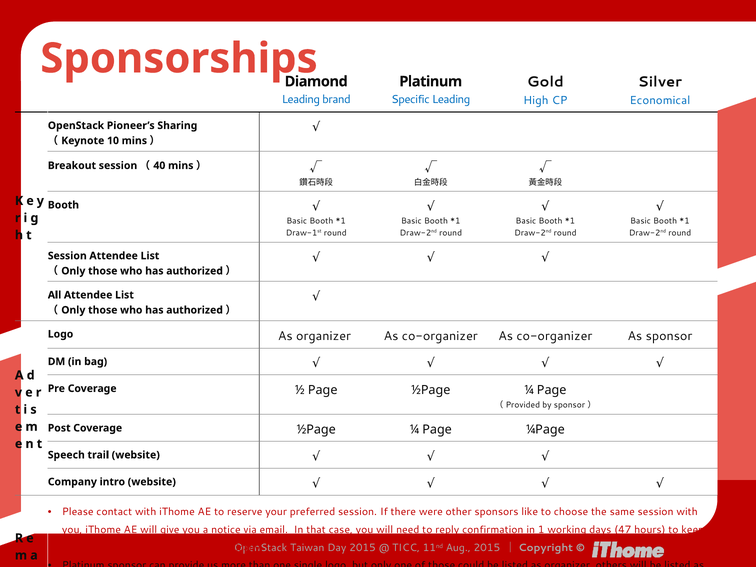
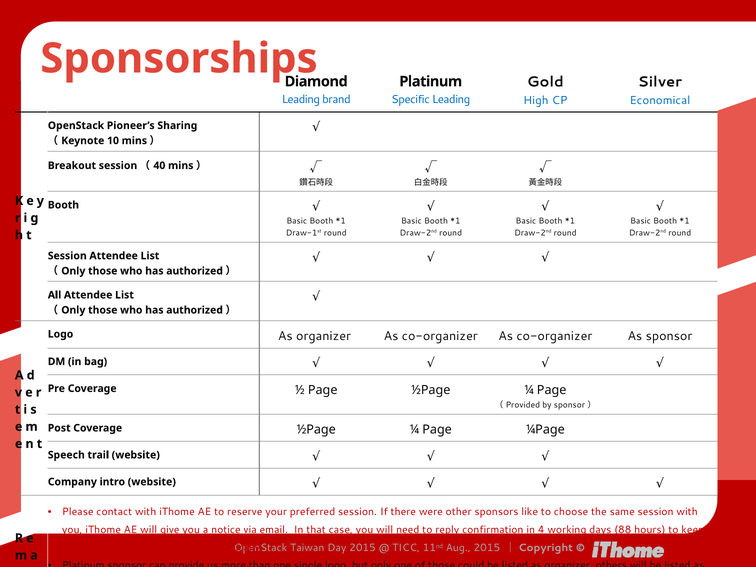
1: 1 -> 4 (541, 530)
47: 47 -> 88 (623, 530)
